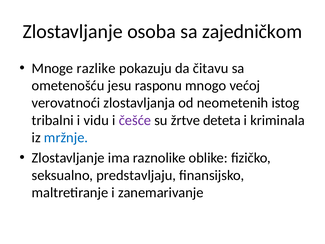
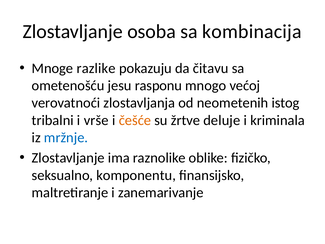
zajedničkom: zajedničkom -> kombinacija (252, 31)
vidu: vidu -> vrše (96, 120)
češće colour: purple -> orange (135, 120)
deteta: deteta -> deluje (222, 120)
predstavljaju: predstavljaju -> komponentu (136, 175)
